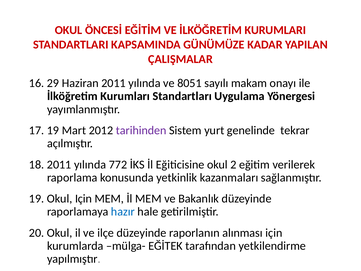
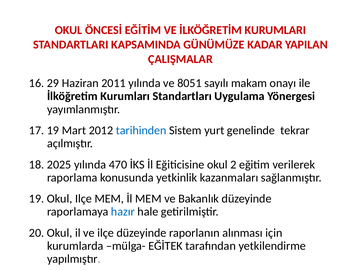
tarihinden colour: purple -> blue (141, 130)
18 2011: 2011 -> 2025 (59, 164)
772: 772 -> 470 (118, 164)
Okul Için: Için -> Ilçe (83, 198)
